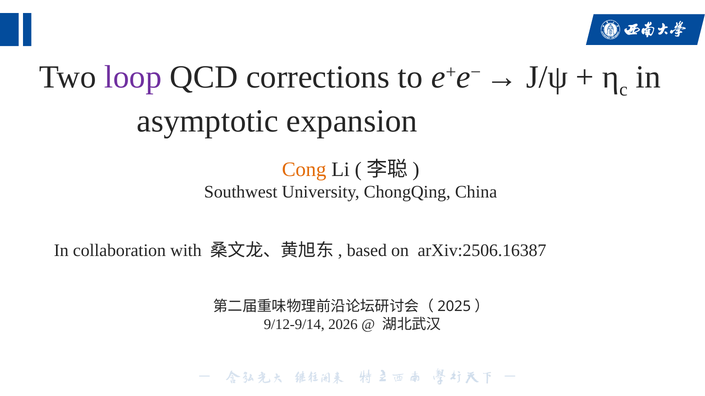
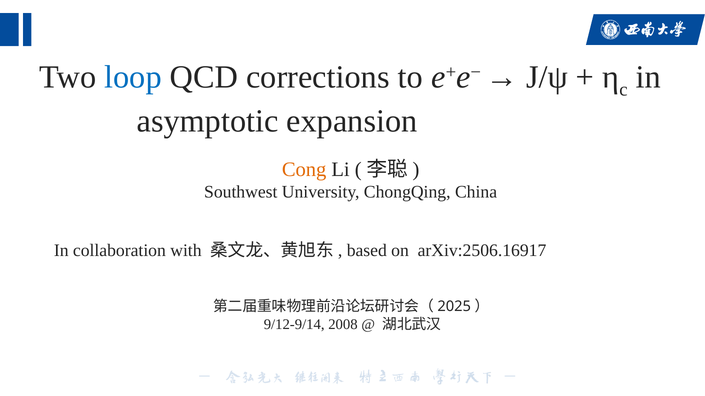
loop colour: purple -> blue (133, 77)
arXiv:2506.16387: arXiv:2506.16387 -> arXiv:2506.16917 (482, 251)
2026: 2026 -> 2008 (343, 325)
